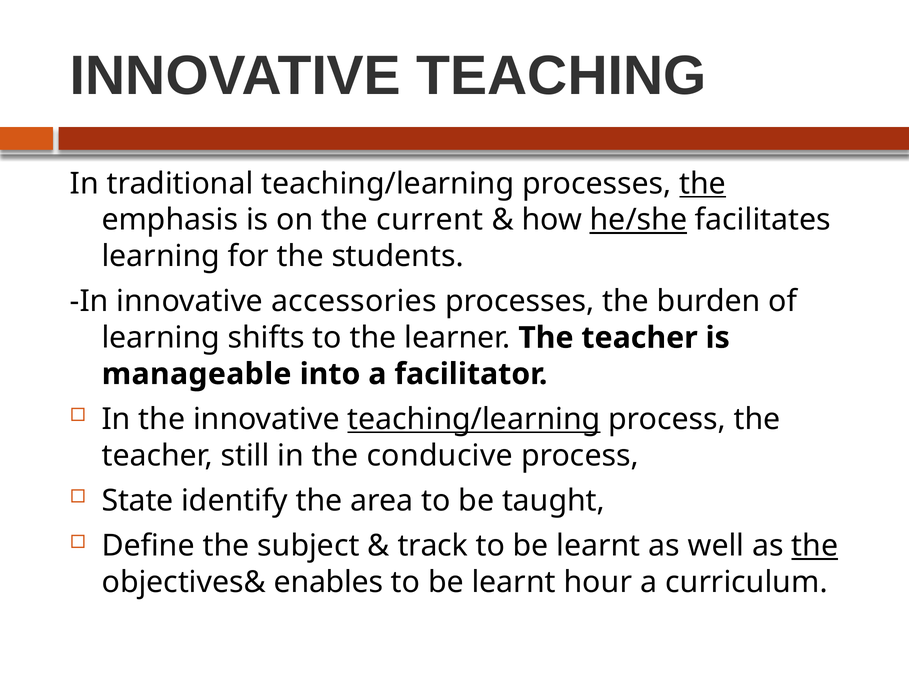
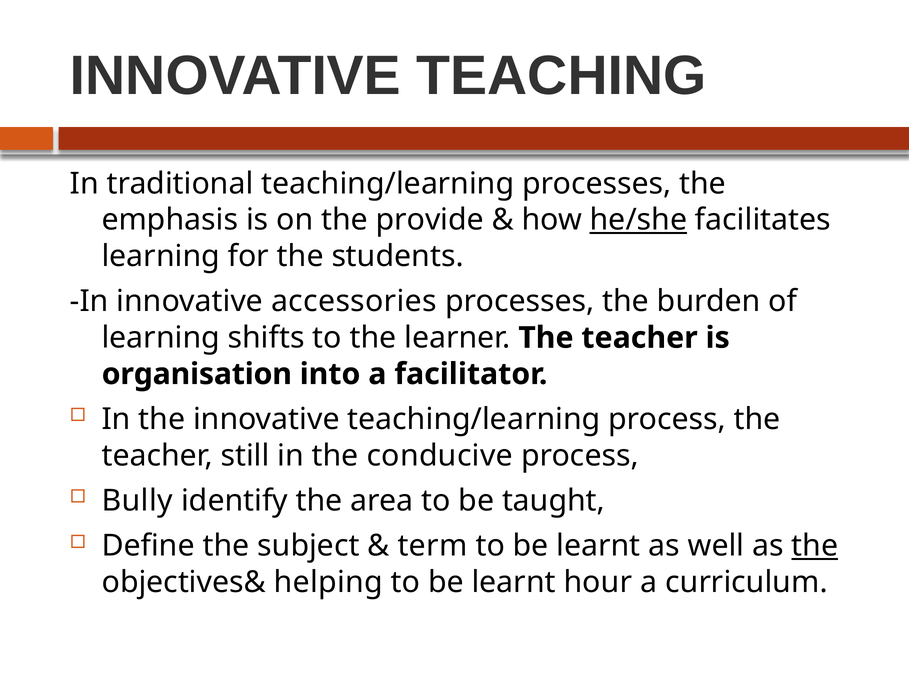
the underline: present -> none (703, 184)
current: current -> provide (430, 220)
manageable: manageable -> organisation (197, 374)
teaching/learning underline: present -> none (474, 420)
State: State -> Bully (137, 501)
track: track -> term (433, 546)
enables: enables -> helping (328, 583)
